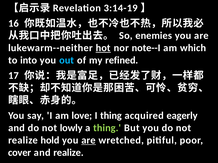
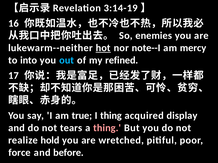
which: which -> mercy (193, 48)
love: love -> true (82, 116)
eagerly: eagerly -> display (182, 116)
lowly: lowly -> tears (71, 128)
thing colour: light green -> pink (107, 128)
are underline: present -> none (89, 141)
cover: cover -> force (19, 153)
and realize: realize -> before (69, 153)
